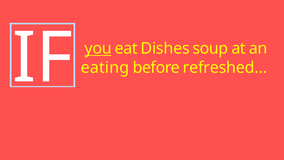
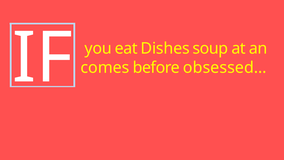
you underline: present -> none (98, 48)
eating: eating -> comes (105, 68)
refreshed…: refreshed… -> obsessed… (225, 68)
